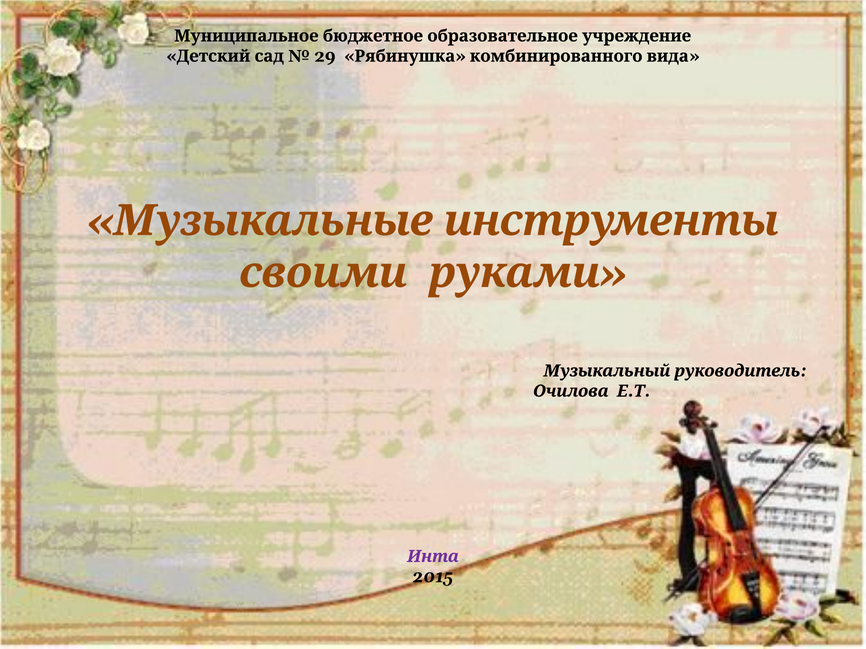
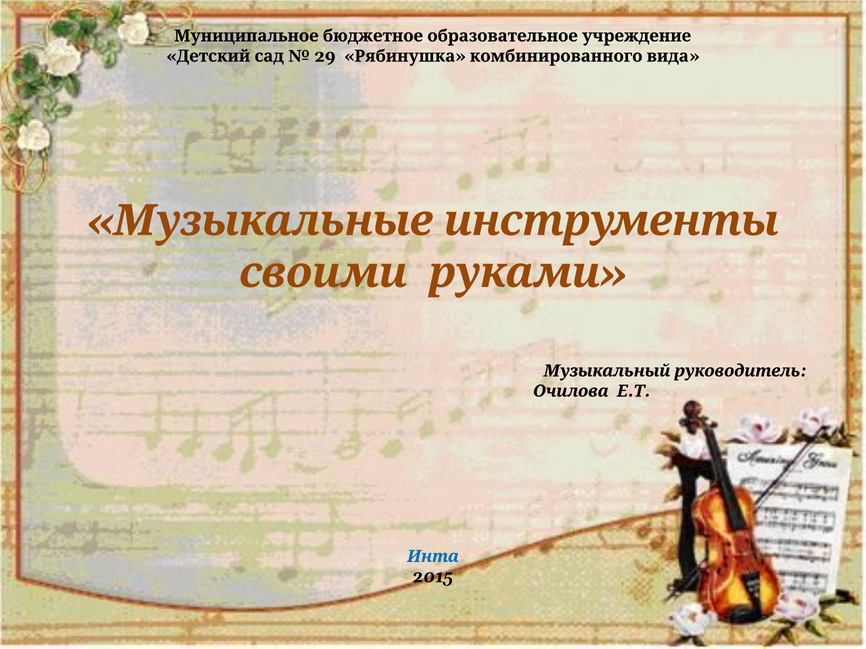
Инта colour: purple -> blue (433, 557)
